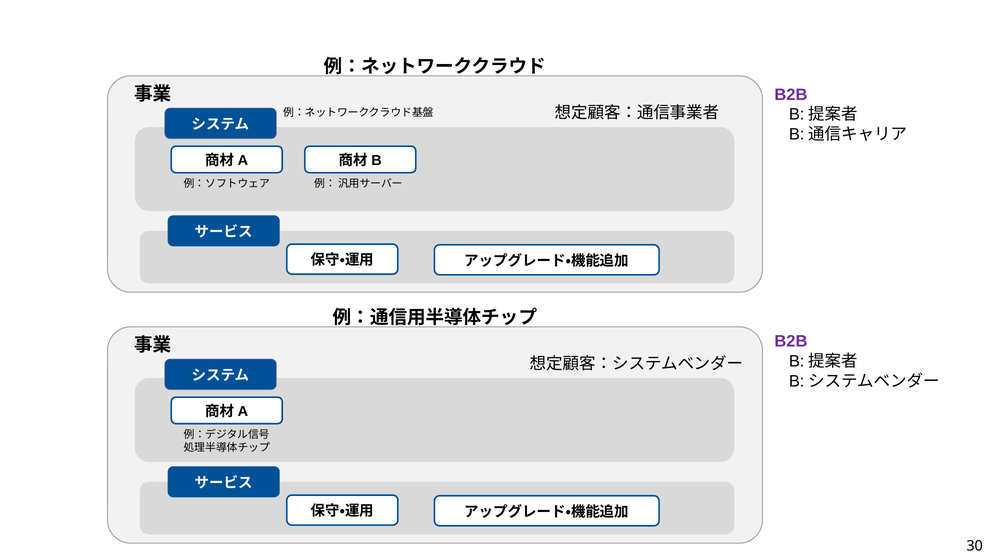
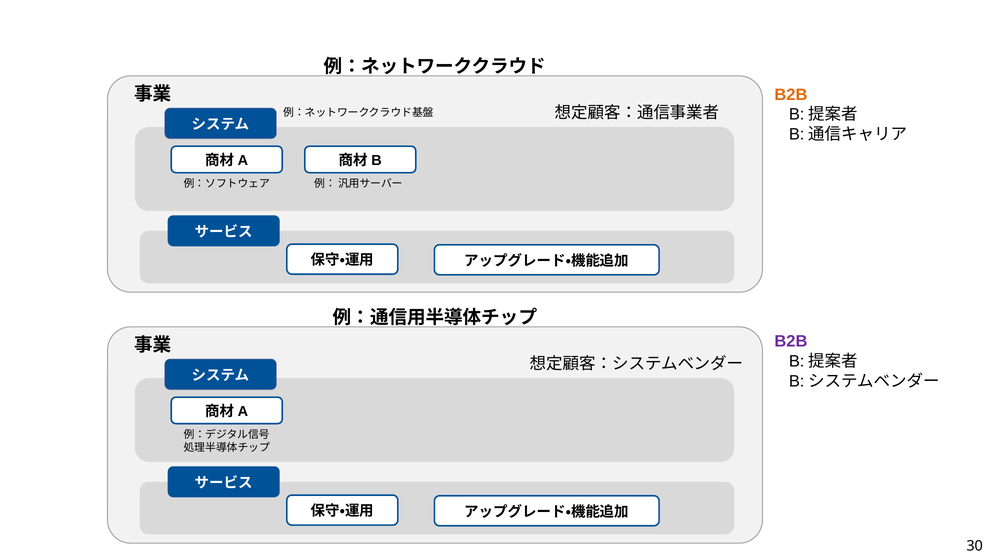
B2B colour: purple -> orange (791, 95)
